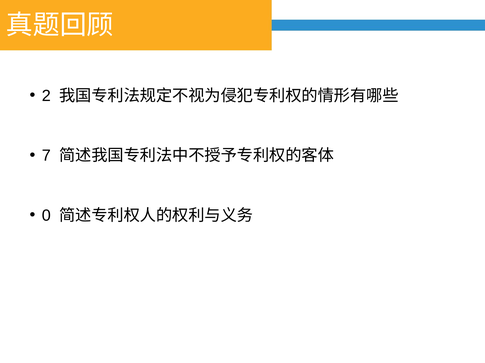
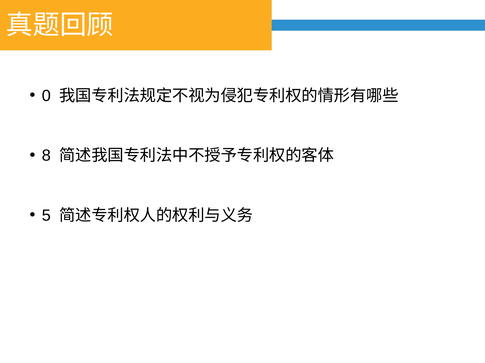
2: 2 -> 0 (46, 96)
7: 7 -> 8 (46, 156)
0: 0 -> 5 (46, 216)
